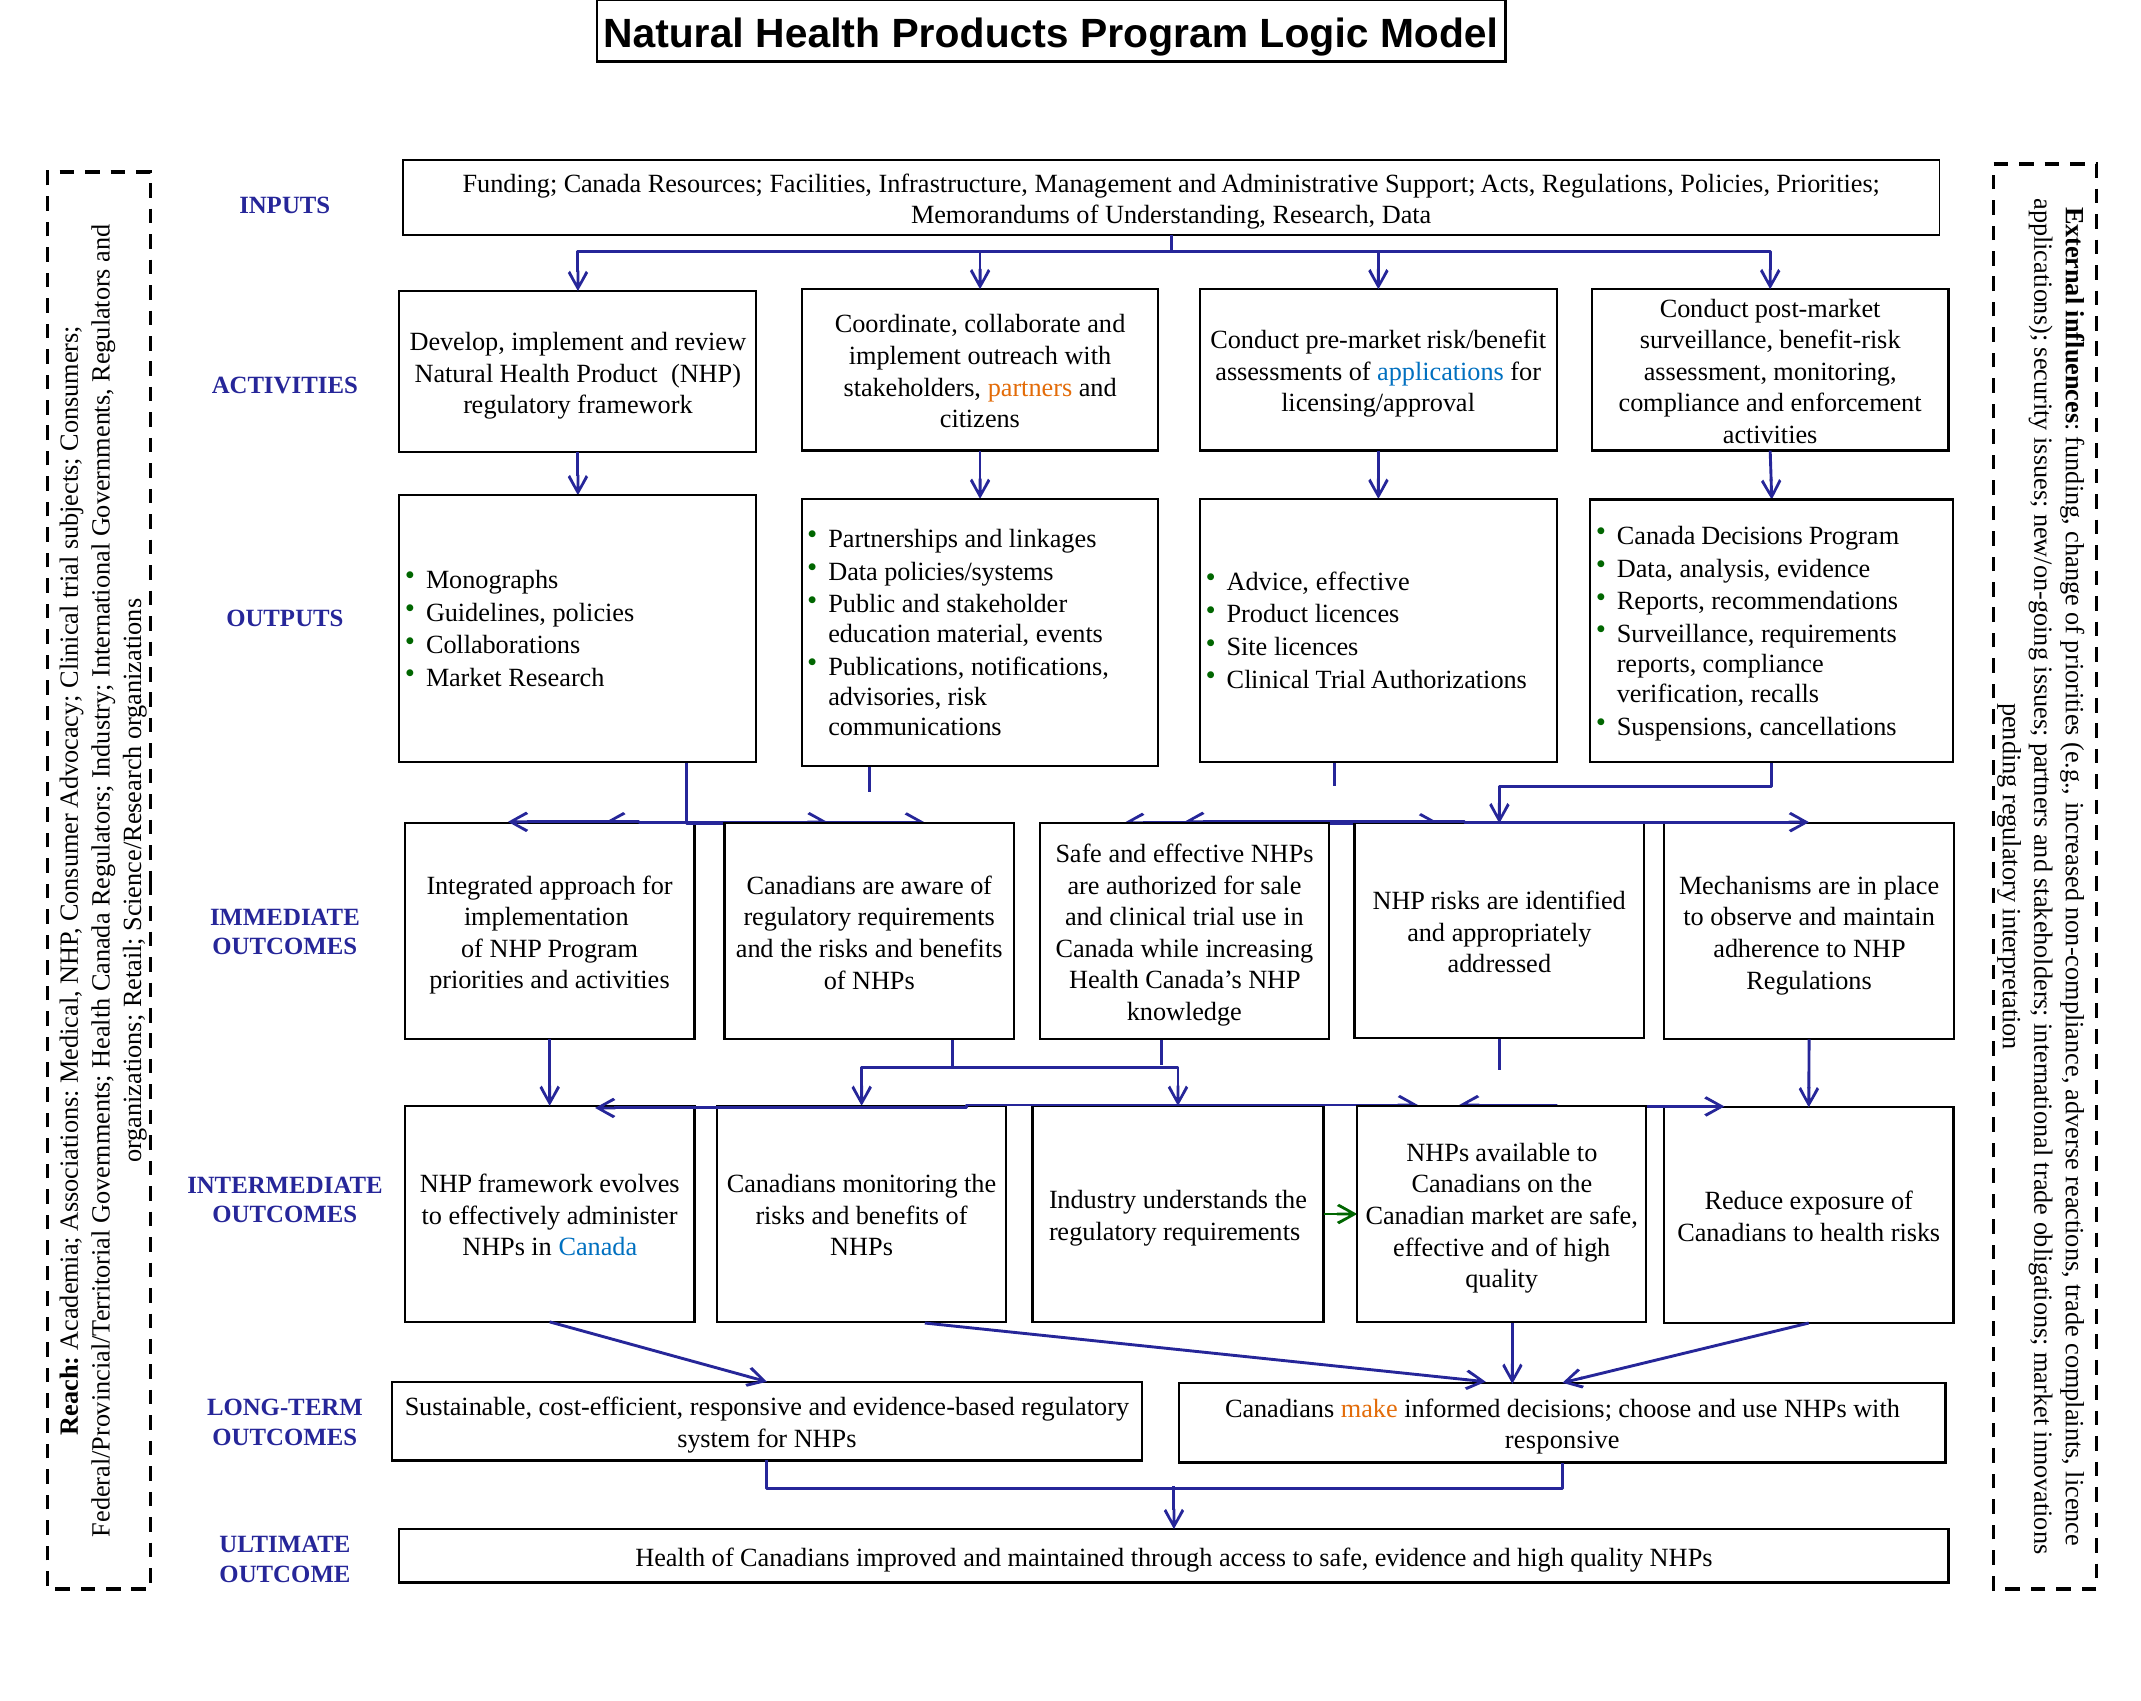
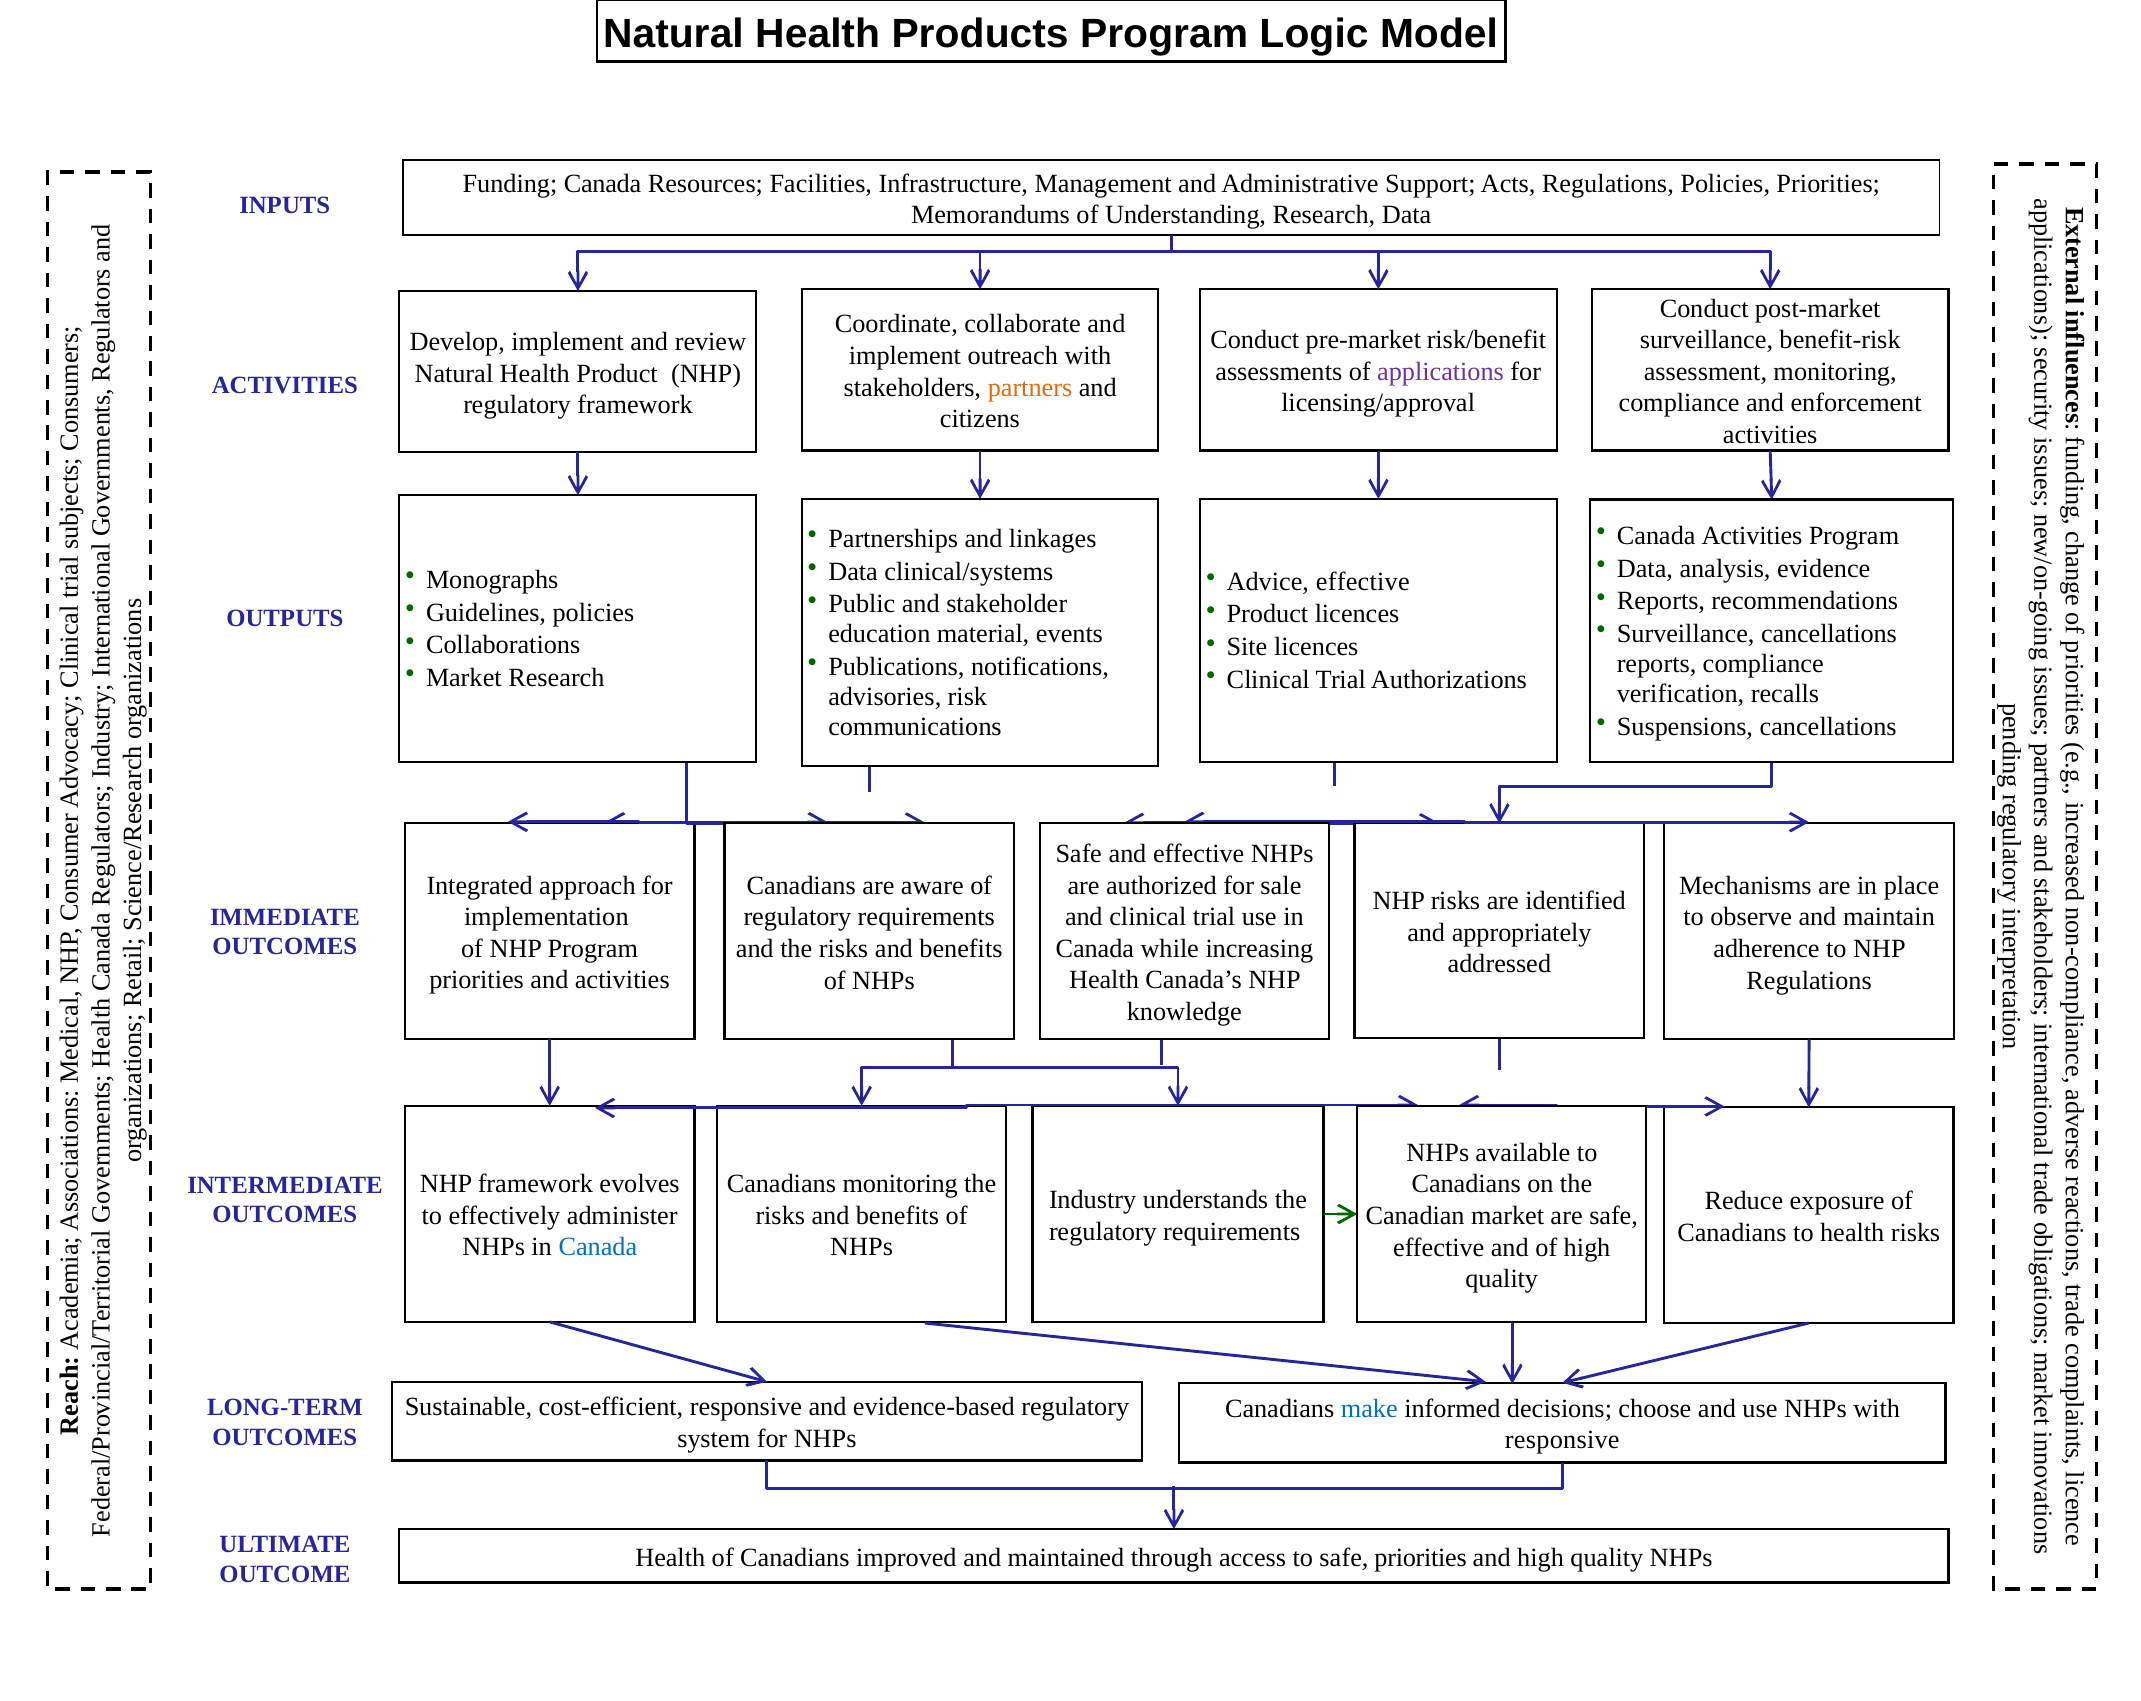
applications colour: blue -> purple (1441, 372)
Canada Decisions: Decisions -> Activities (1752, 536)
policies/systems: policies/systems -> clinical/systems (969, 571)
Surveillance requirements: requirements -> cancellations (1829, 634)
make colour: orange -> blue (1369, 1408)
safe evidence: evidence -> priorities (1421, 1557)
